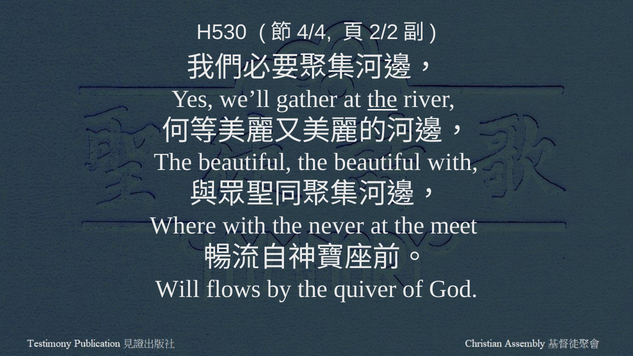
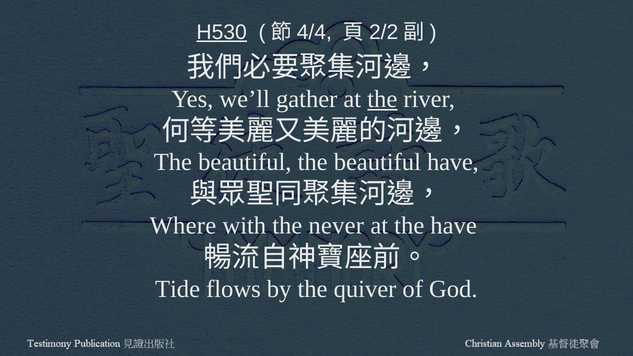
H530 underline: none -> present (222, 32)
beautiful with: with -> have (453, 162)
the meet: meet -> have (454, 226)
Will: Will -> Tide (178, 289)
